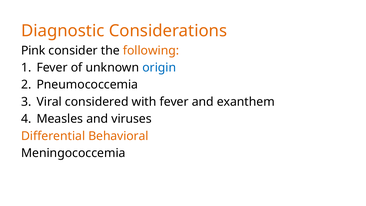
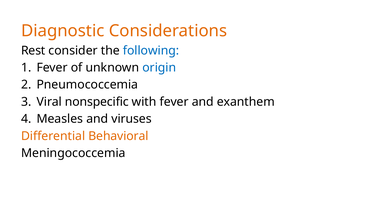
Pink: Pink -> Rest (33, 51)
following colour: orange -> blue (151, 51)
considered: considered -> nonspecific (97, 102)
